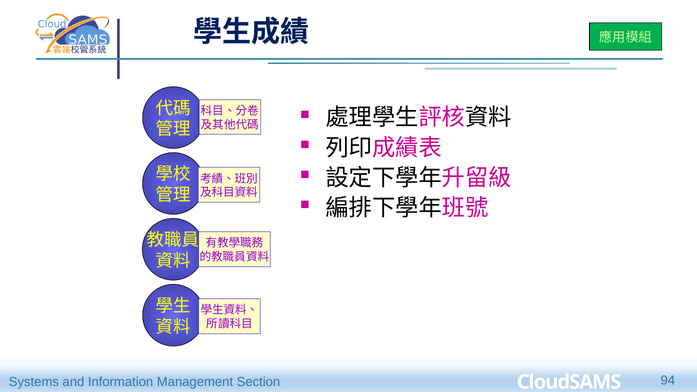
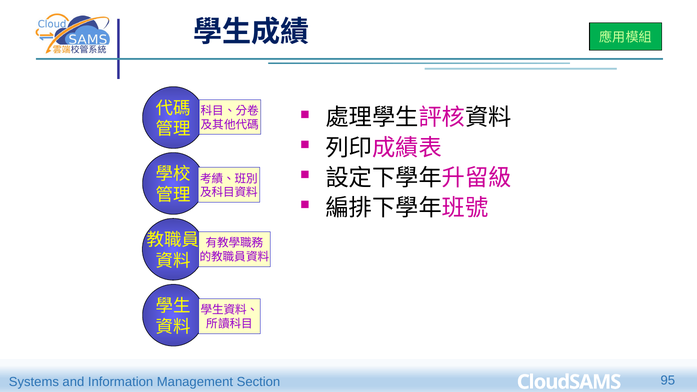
94: 94 -> 95 (668, 380)
